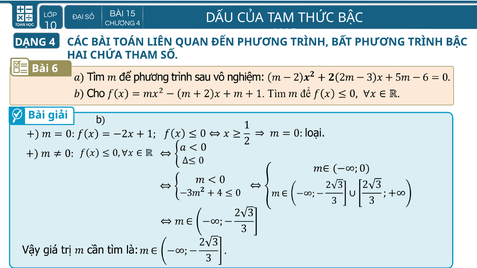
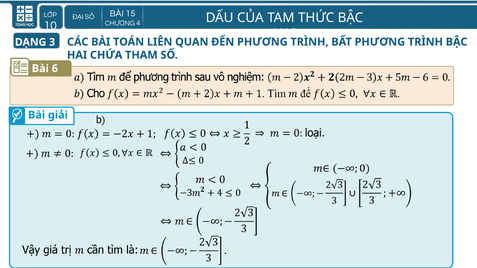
DẠNG 4: 4 -> 3 (52, 42)
